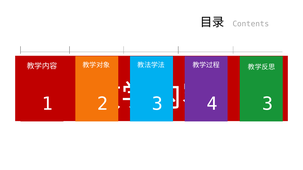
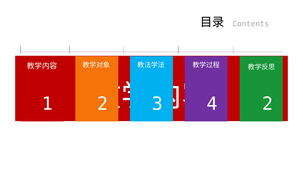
3: 3 -> 2 (267, 104)
